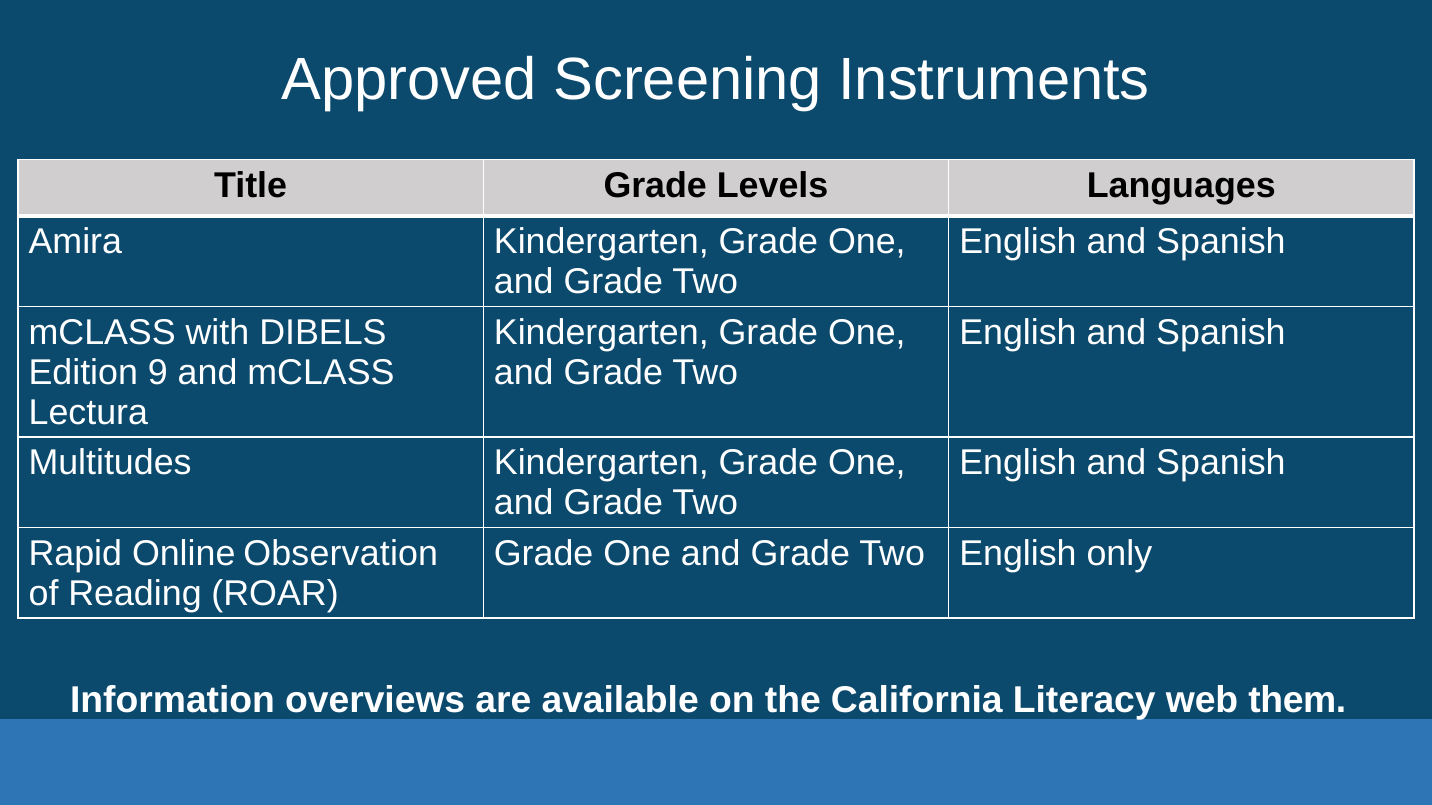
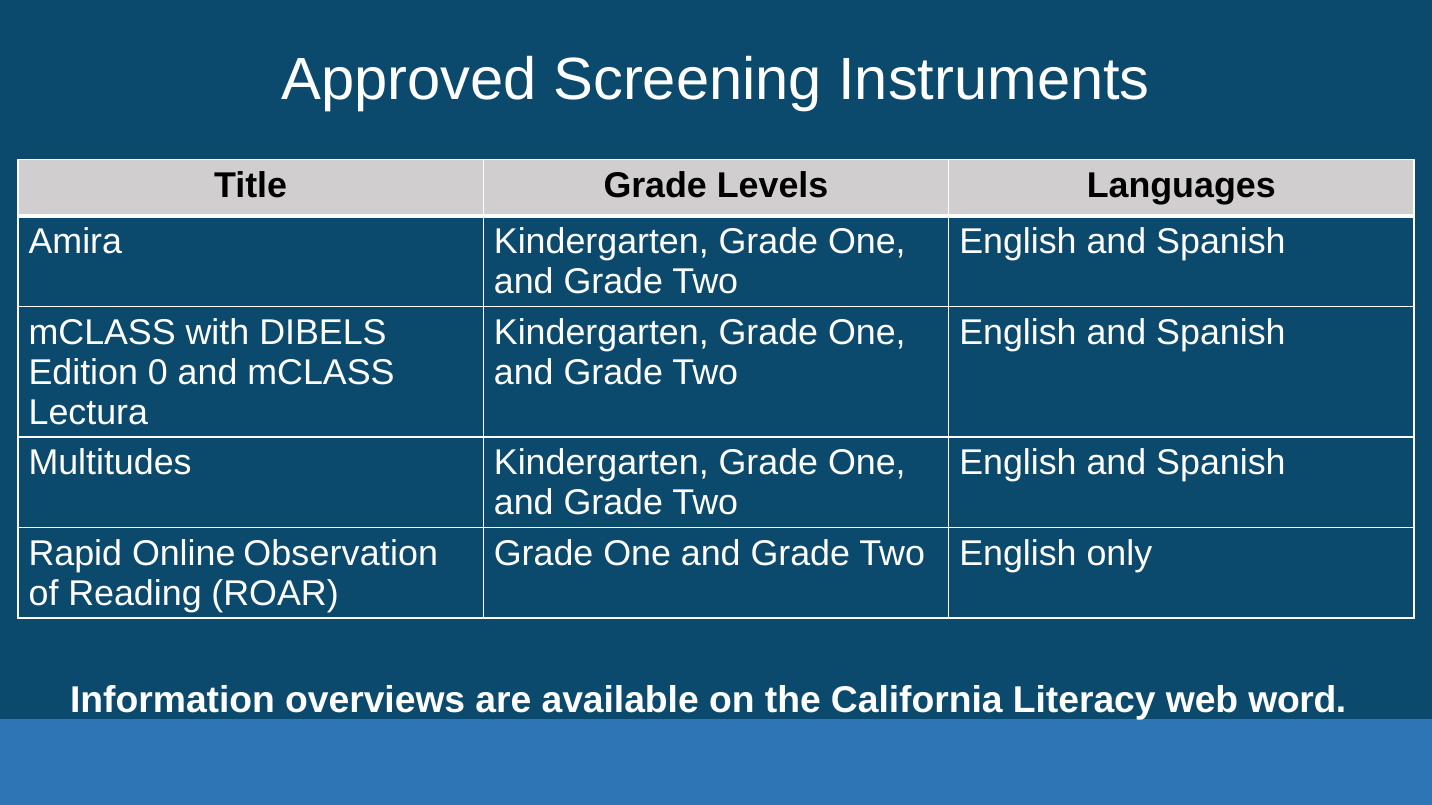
9: 9 -> 0 (158, 373)
them: them -> word (1297, 701)
